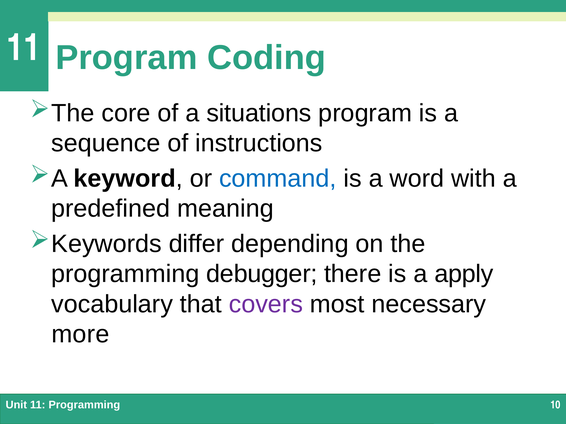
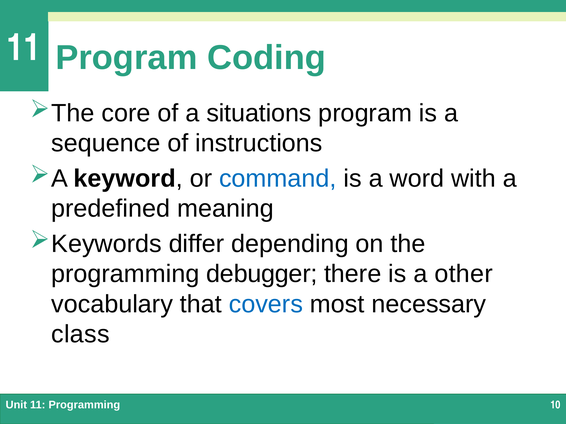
apply: apply -> other (464, 274)
covers colour: purple -> blue (266, 304)
more: more -> class (80, 335)
